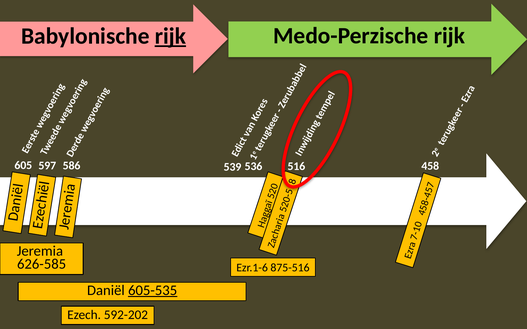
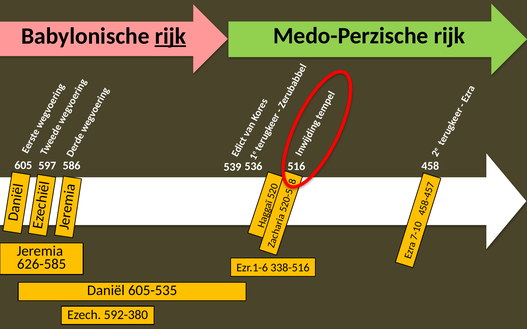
875-516: 875-516 -> 338-516 (290, 268)
605-535 underline: present -> none (153, 291)
592-202: 592-202 -> 592-380 (126, 315)
